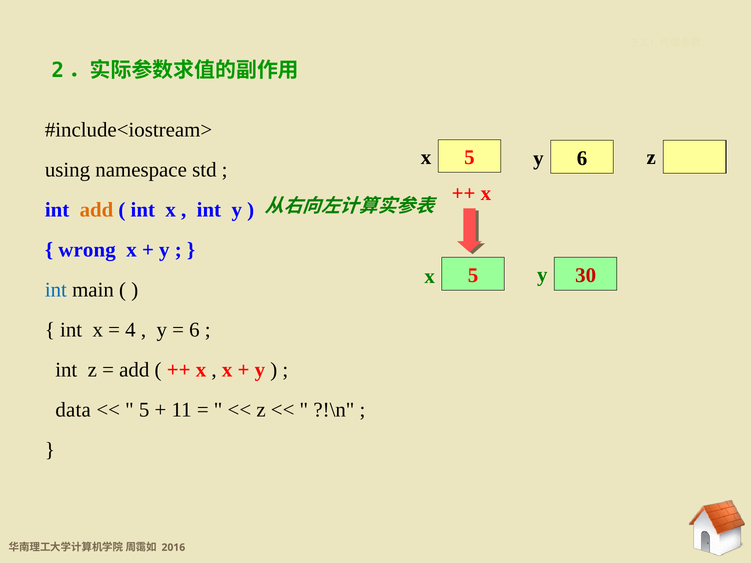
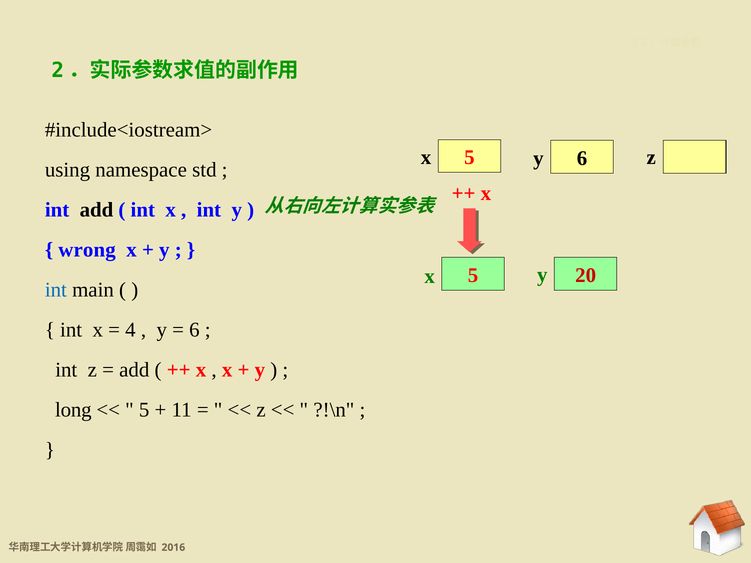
add colour: orange -> black (96, 210)
30: 30 -> 20 (586, 275)
data: data -> long (73, 410)
